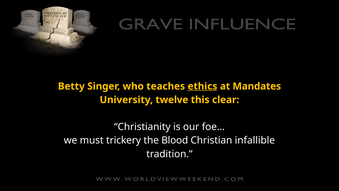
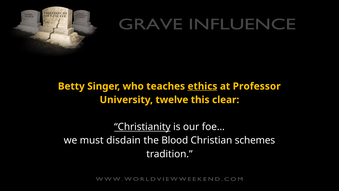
Mandates: Mandates -> Professor (257, 86)
Christianity underline: none -> present (142, 127)
trickery: trickery -> disdain (123, 140)
infallible: infallible -> schemes (255, 140)
